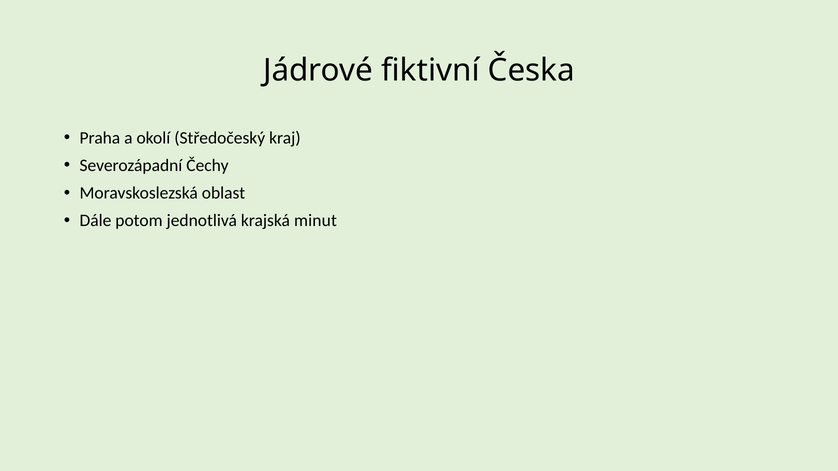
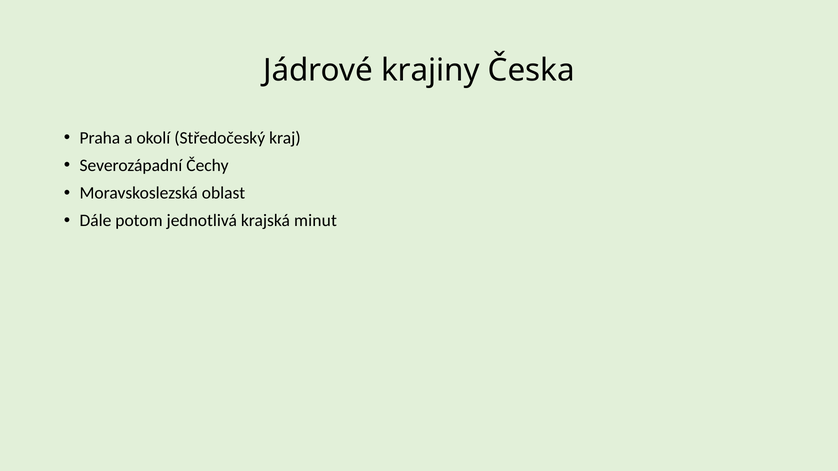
fiktivní: fiktivní -> krajiny (430, 70)
